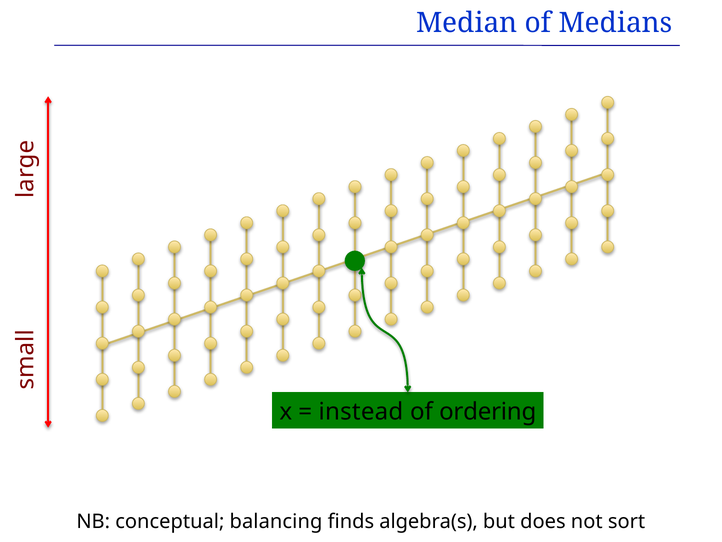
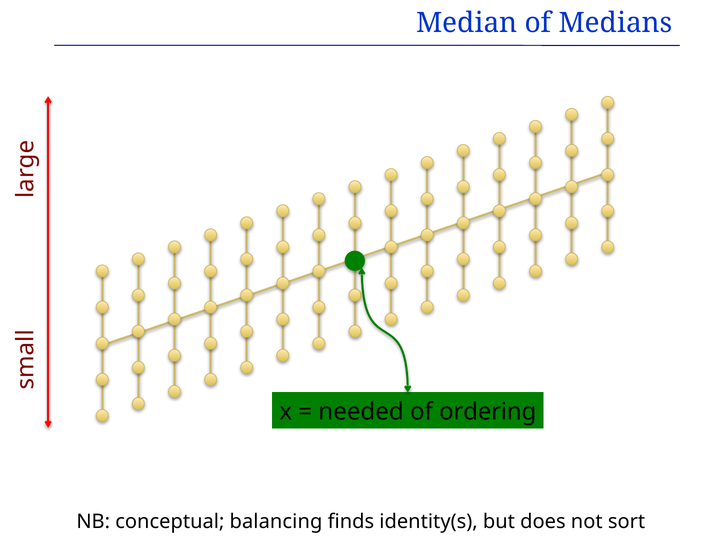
instead: instead -> needed (361, 412)
algebra(s: algebra(s -> identity(s (429, 521)
